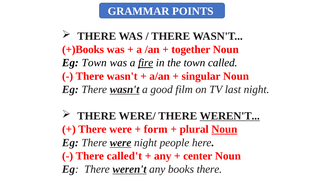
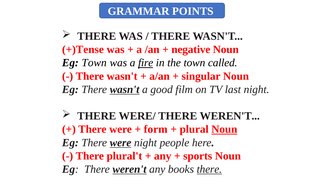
+)Books: +)Books -> +)Tense (83, 50)
together: together -> negative (191, 50)
WEREN'T underline: present -> none (230, 116)
called't: called't -> plural't (124, 156)
center: center -> sports (198, 156)
there underline: none -> present (209, 169)
